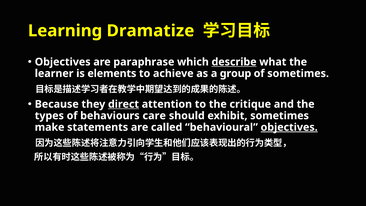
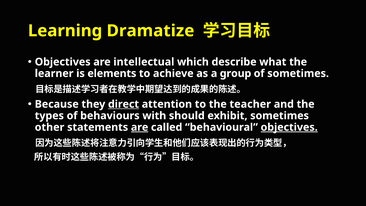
paraphrase: paraphrase -> intellectual (144, 62)
describe underline: present -> none (234, 62)
critique: critique -> teacher (250, 104)
care: care -> with (154, 116)
make: make -> other (50, 127)
are underline: none -> present (140, 127)
